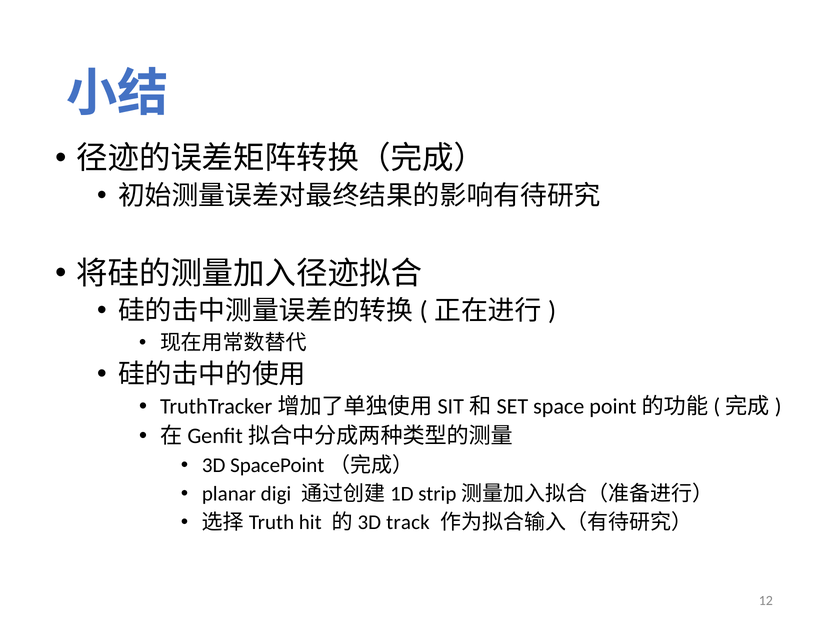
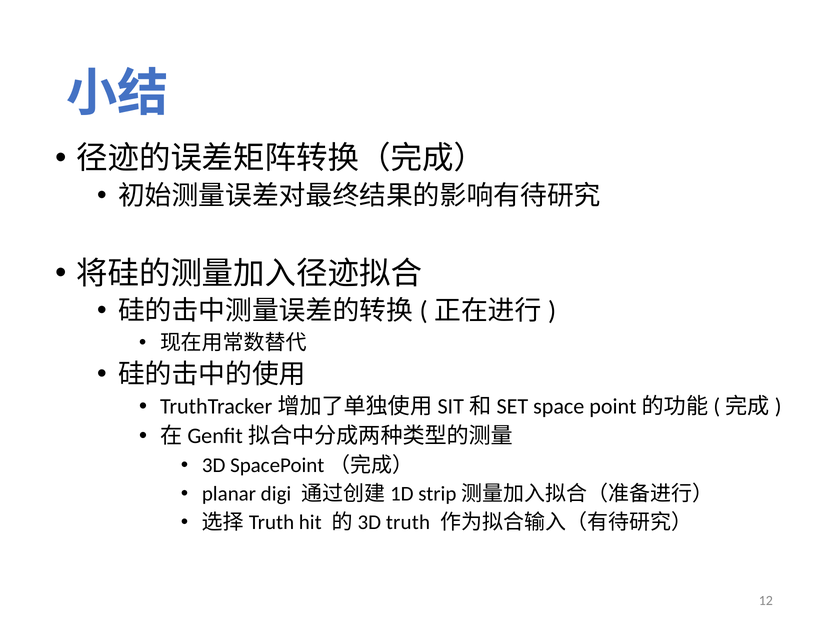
track: track -> truth (408, 522)
